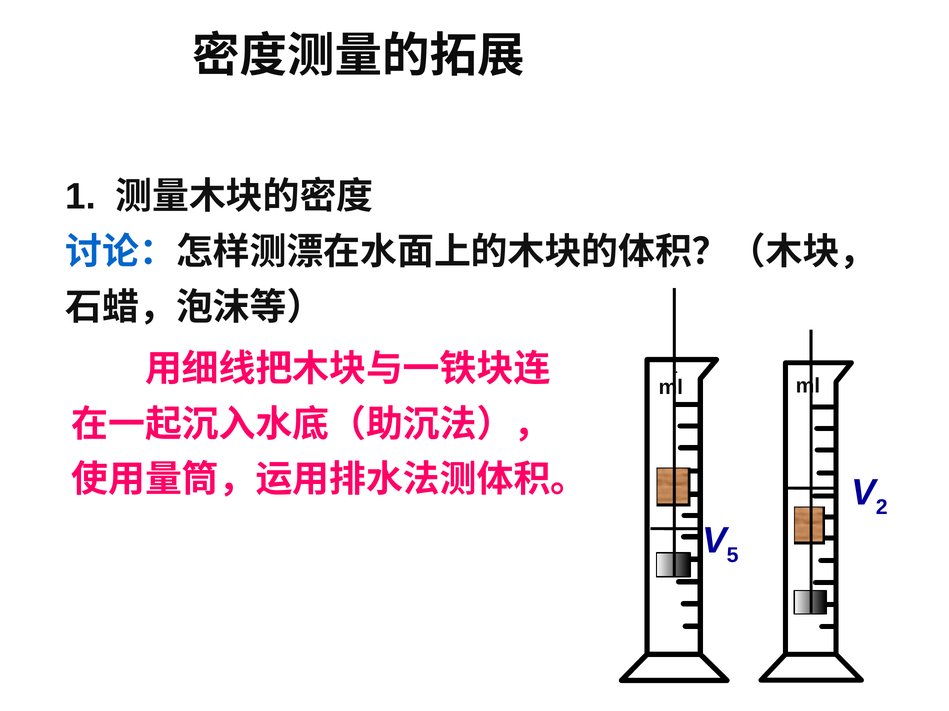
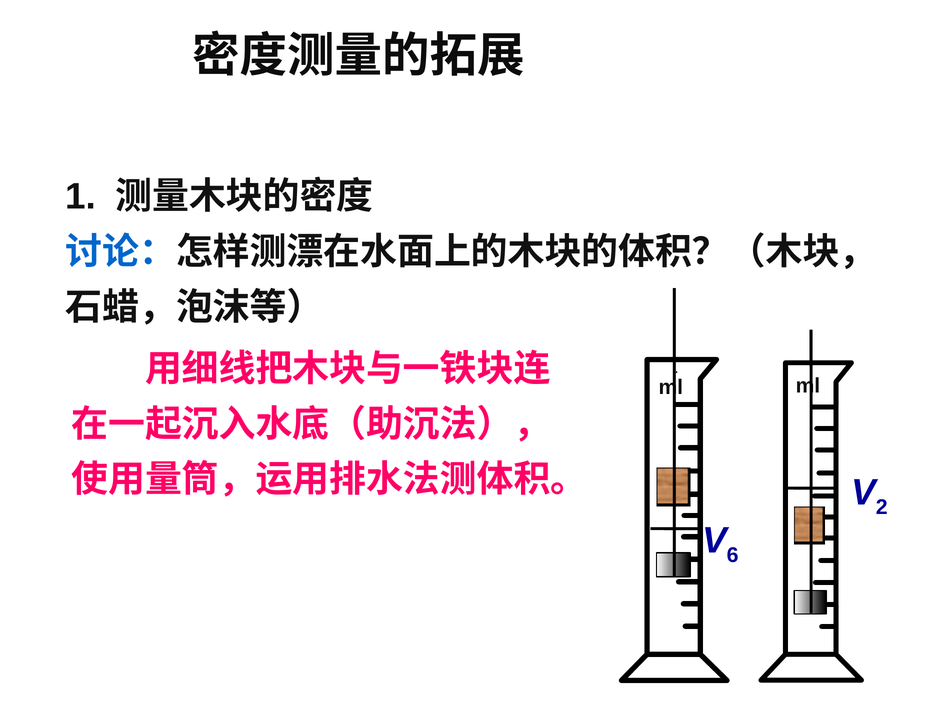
5: 5 -> 6 (733, 556)
